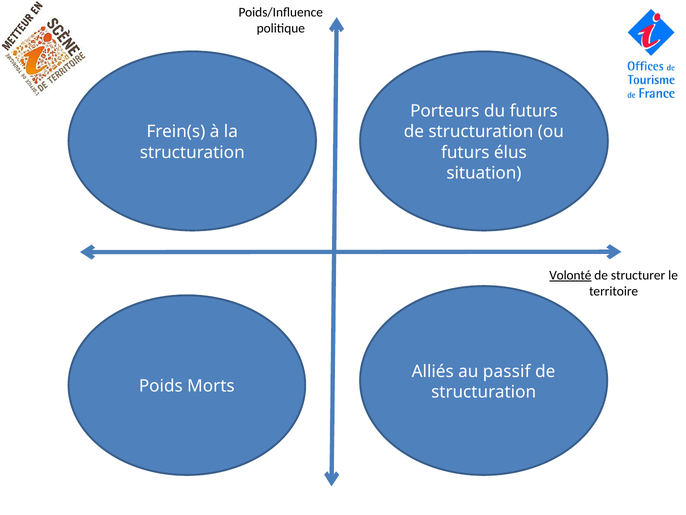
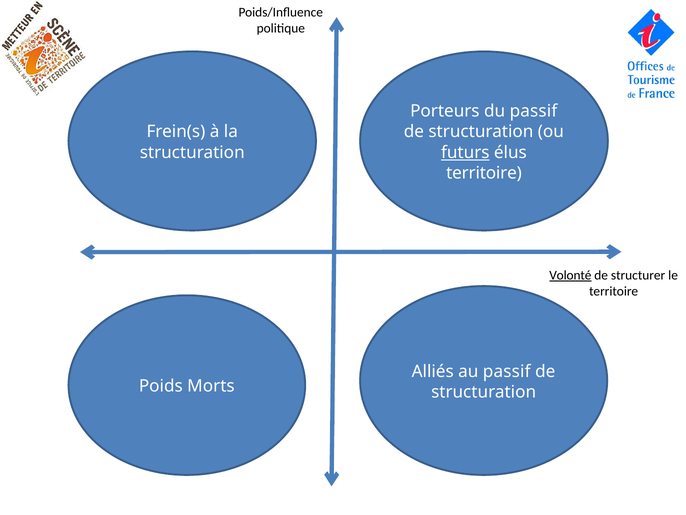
du futurs: futurs -> passif (533, 111)
futurs underline: none -> present (465, 152)
situation: situation -> territoire (484, 173)
